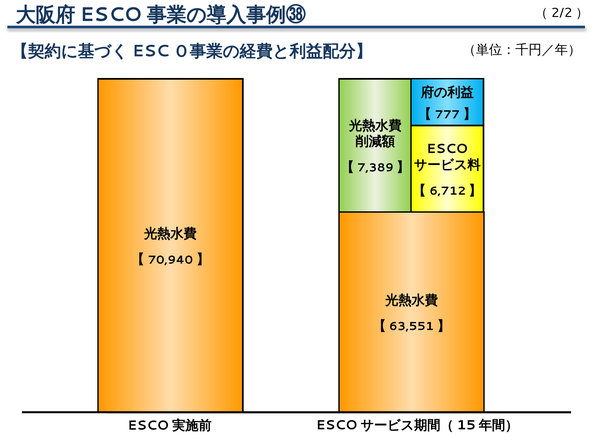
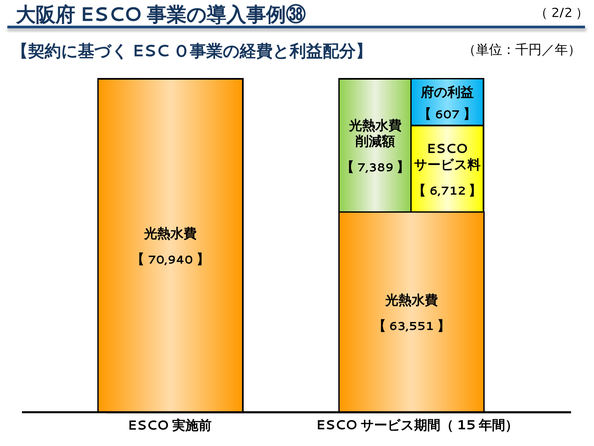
777: 777 -> 607 (447, 114)
